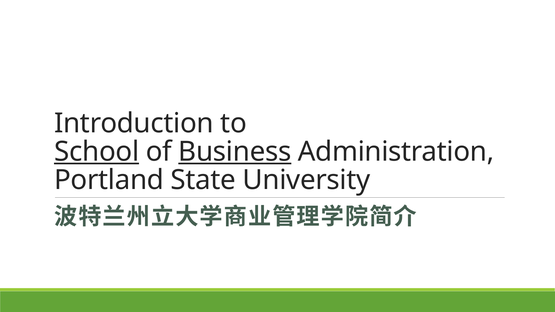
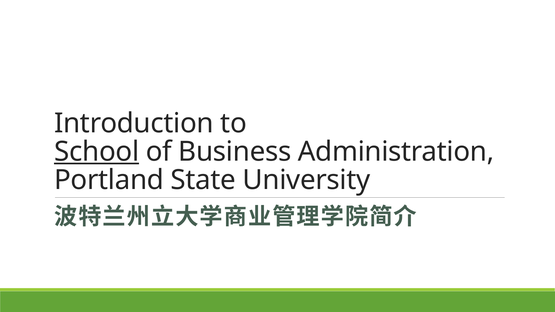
Business underline: present -> none (235, 152)
